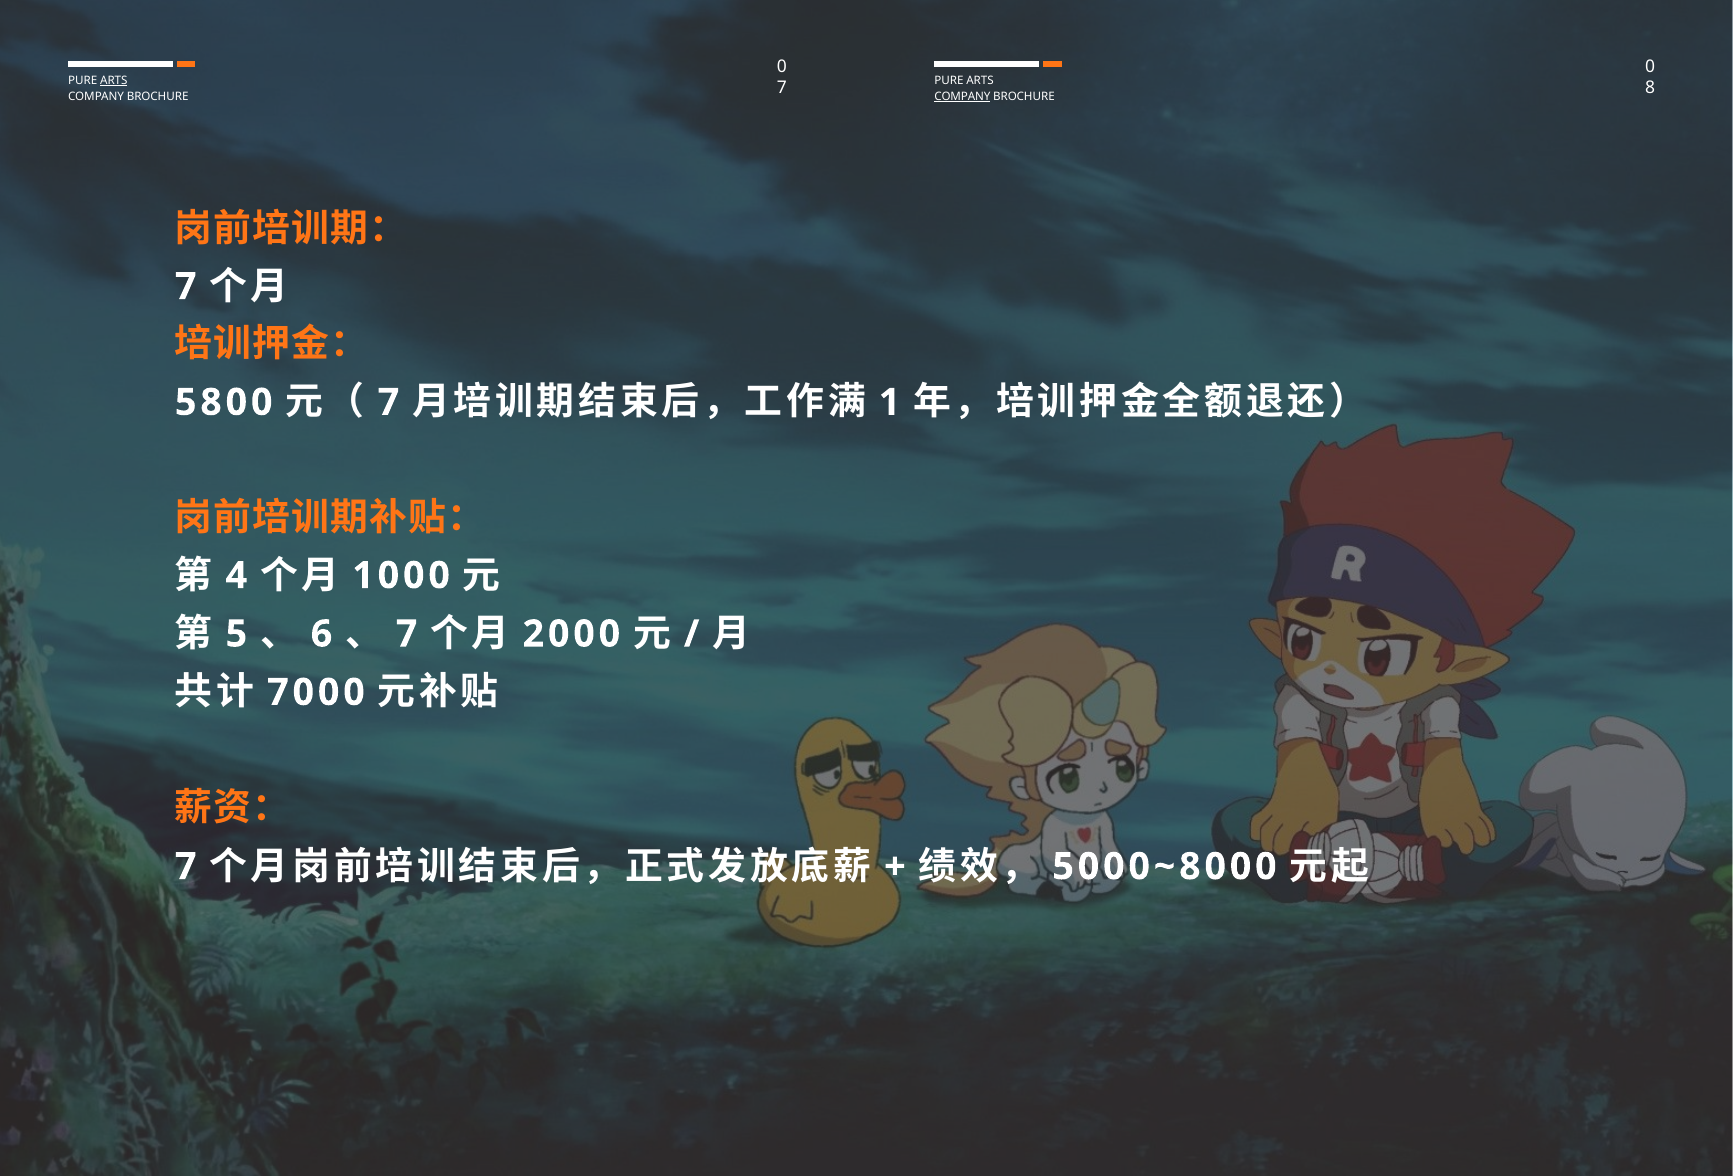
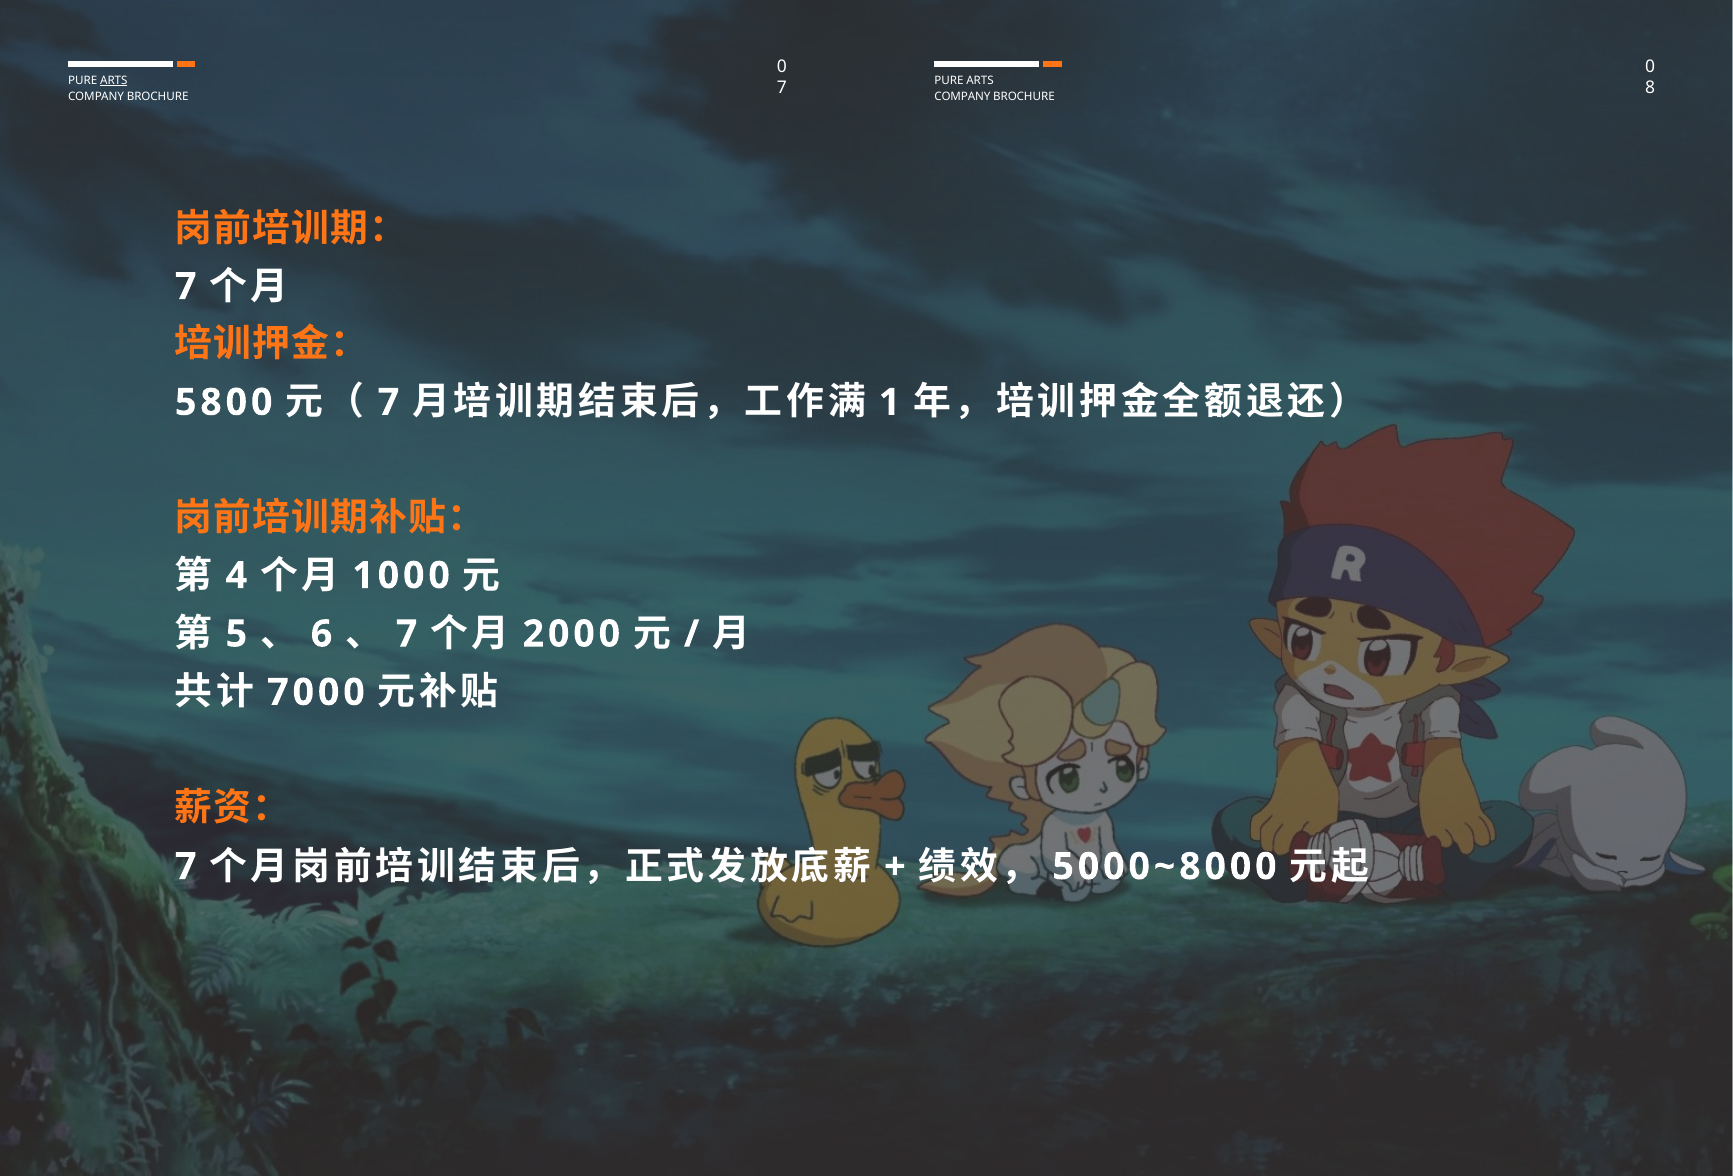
COMPANY underline: present -> none (962, 96)
